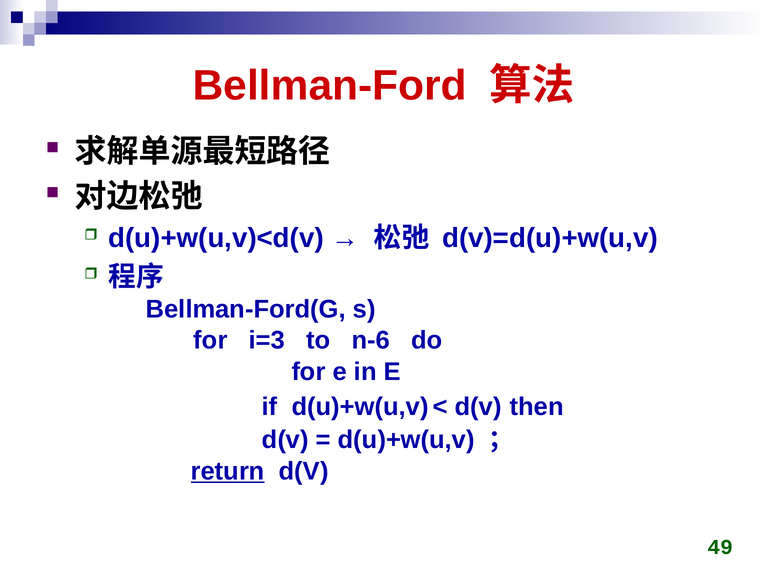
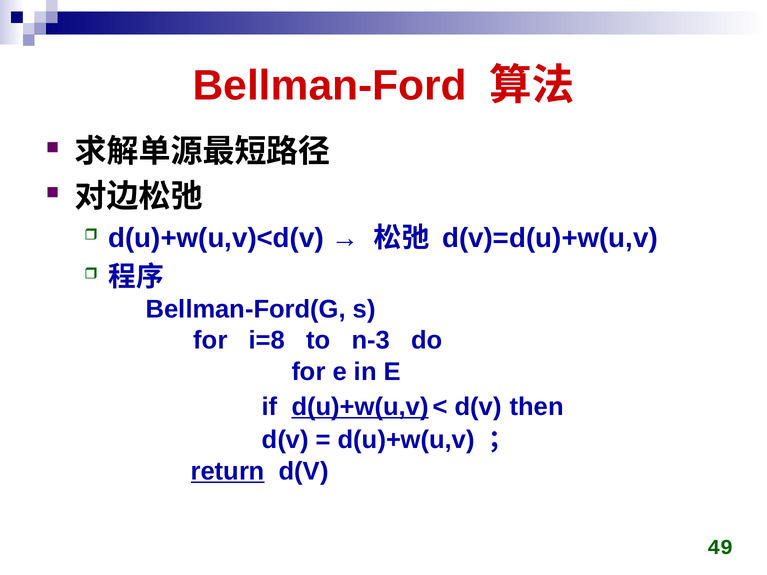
i=3: i=3 -> i=8 (267, 341)
n-6: n-6 -> n-3 (371, 341)
d(u)+w(u,v underline: none -> present (360, 407)
